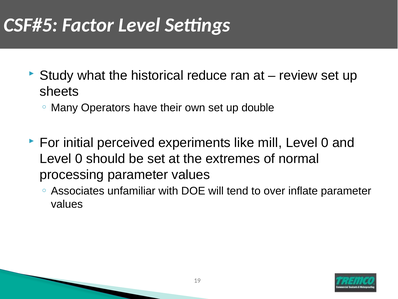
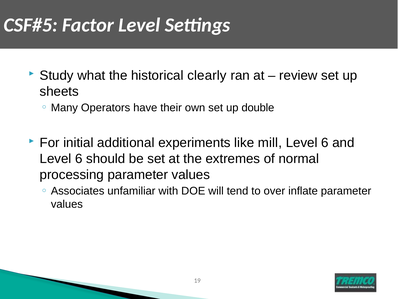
reduce: reduce -> clearly (207, 75)
perceived: perceived -> additional (126, 143)
0: 0 -> 6 (325, 143)
0: 0 -> 6 (79, 159)
